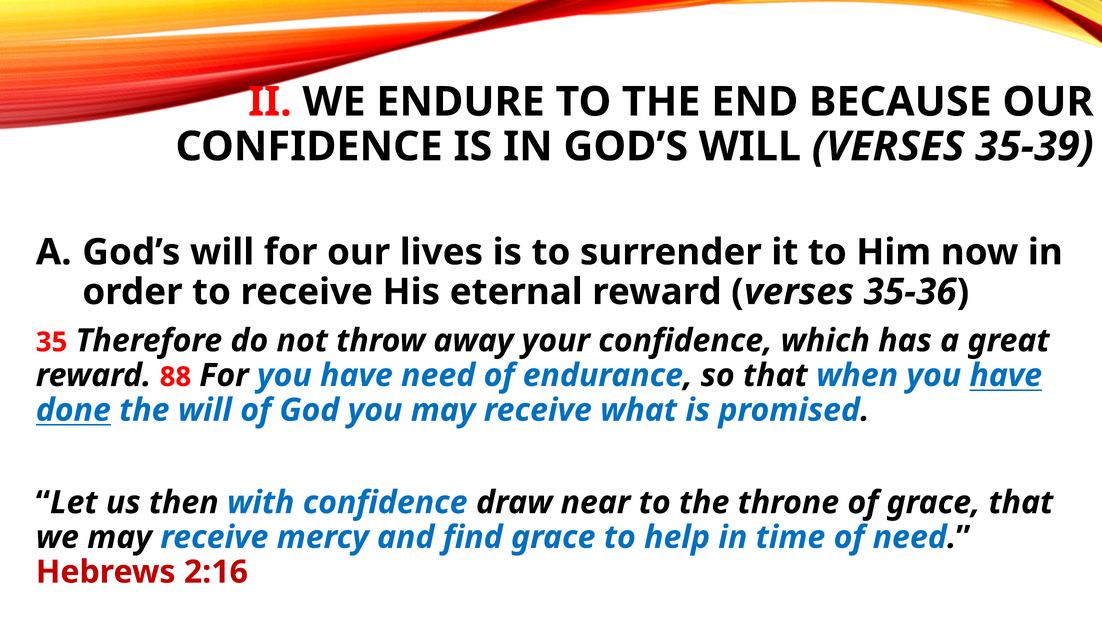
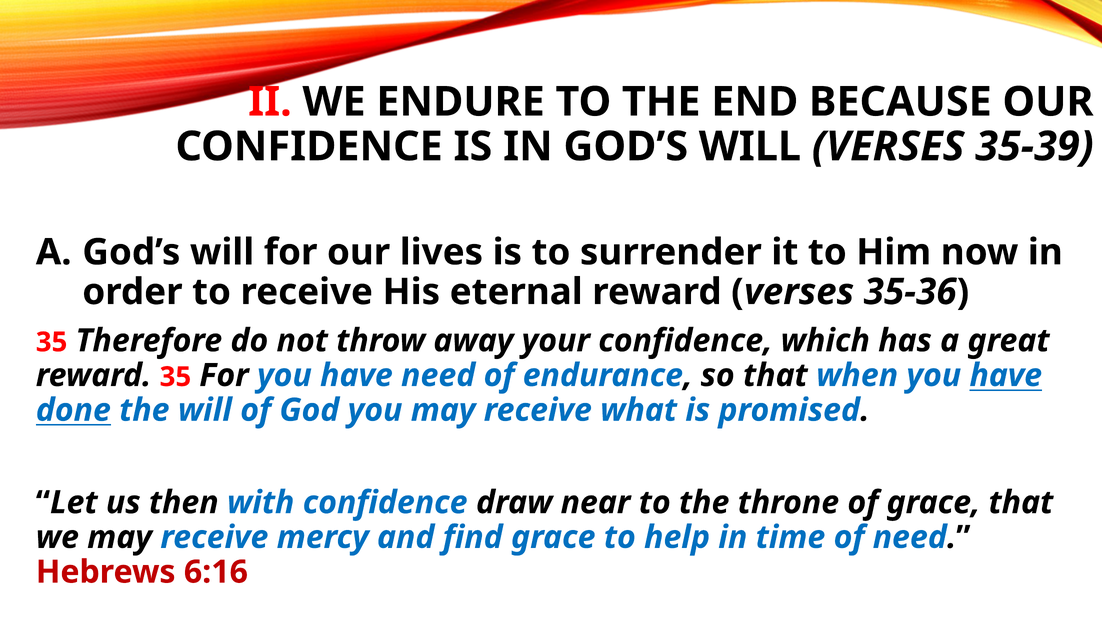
reward 88: 88 -> 35 (175, 377)
2:16: 2:16 -> 6:16 (216, 572)
